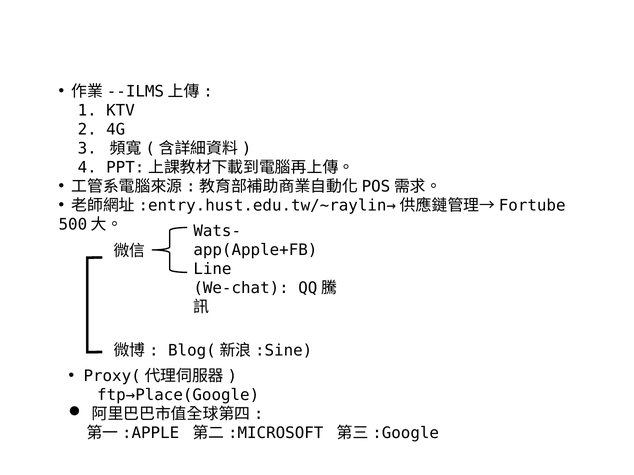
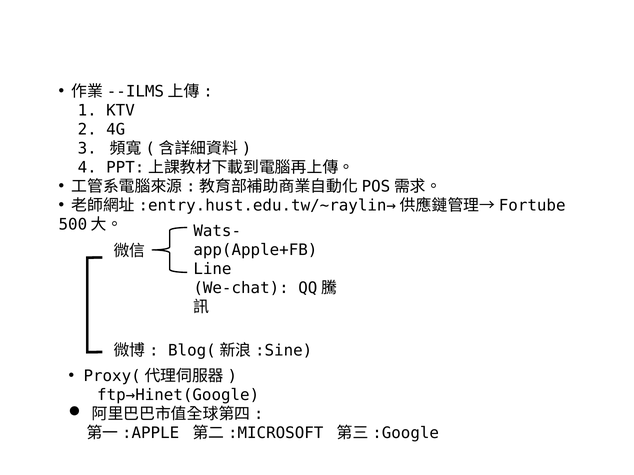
ftp→Place(Google: ftp→Place(Google -> ftp→Hinet(Google (178, 395)
